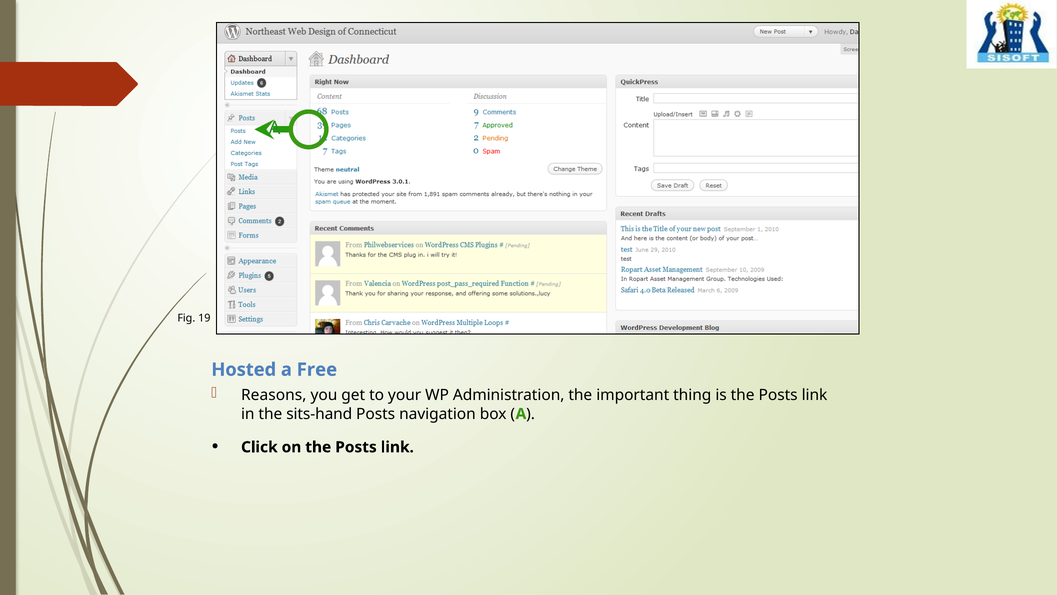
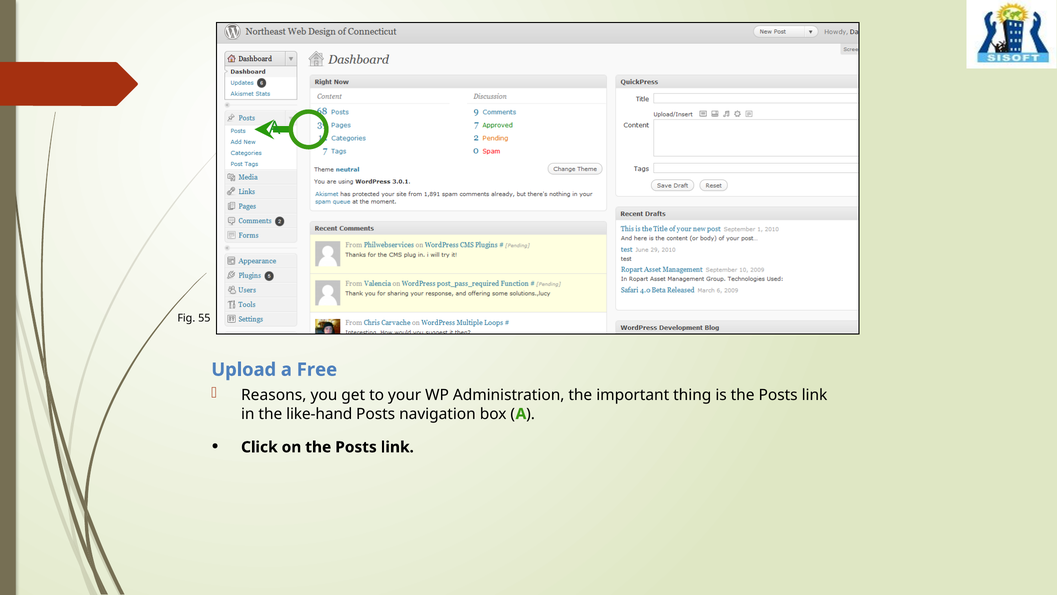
19: 19 -> 55 (204, 318)
Hosted: Hosted -> Upload (244, 369)
sits-hand: sits-hand -> like-hand (319, 414)
